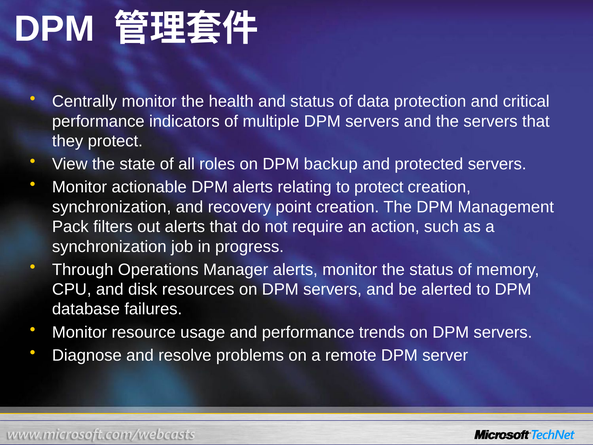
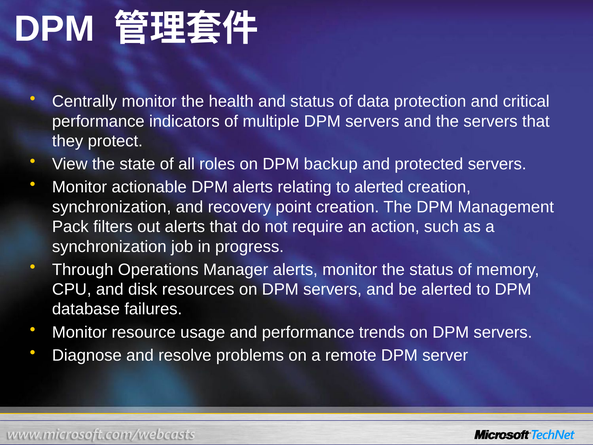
to protect: protect -> alerted (379, 187)
